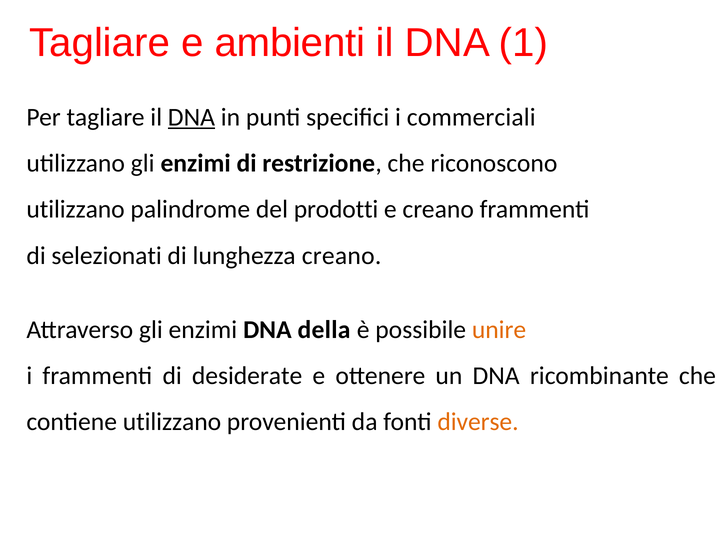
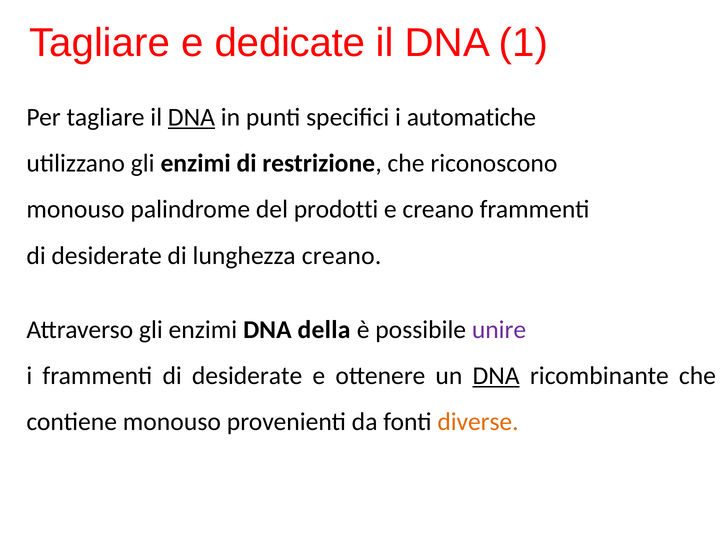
ambienti: ambienti -> dedicate (290, 43)
commerciali: commerciali -> automatiche (471, 117)
utilizzano: utilizzano -> monouso (76, 209)
selezionati: selezionati -> desiderate (107, 255)
unire colour: orange -> purple (499, 329)
DNA underline: none -> present (496, 375)
contiene utilizzano: utilizzano -> monouso (172, 422)
